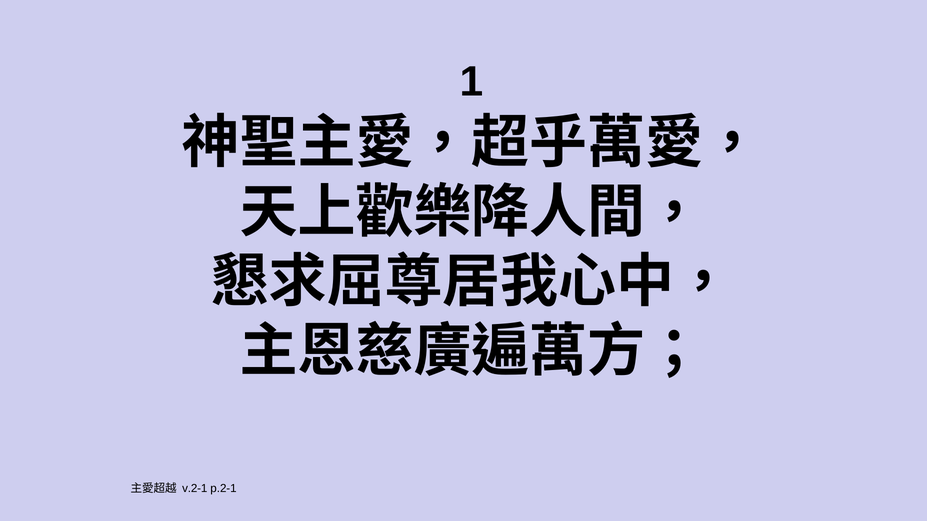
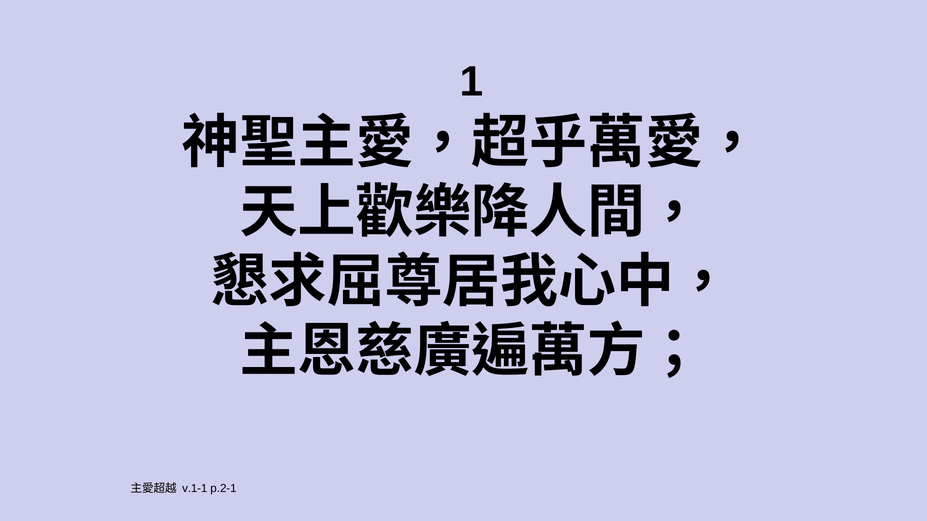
v.2-1: v.2-1 -> v.1-1 (195, 489)
